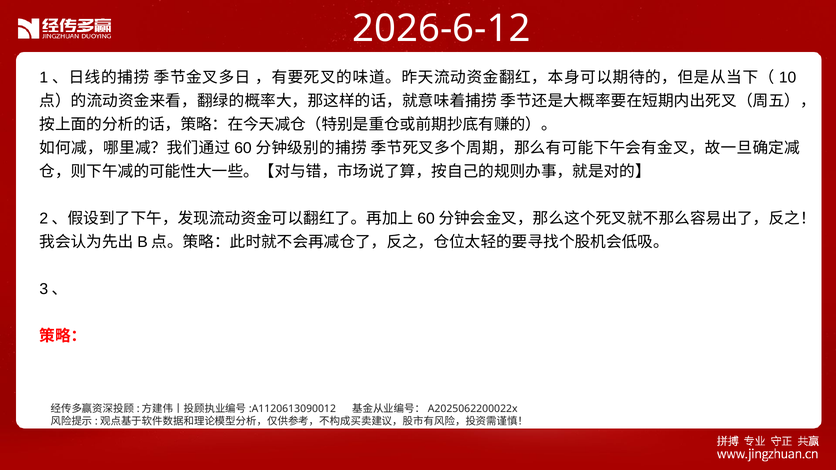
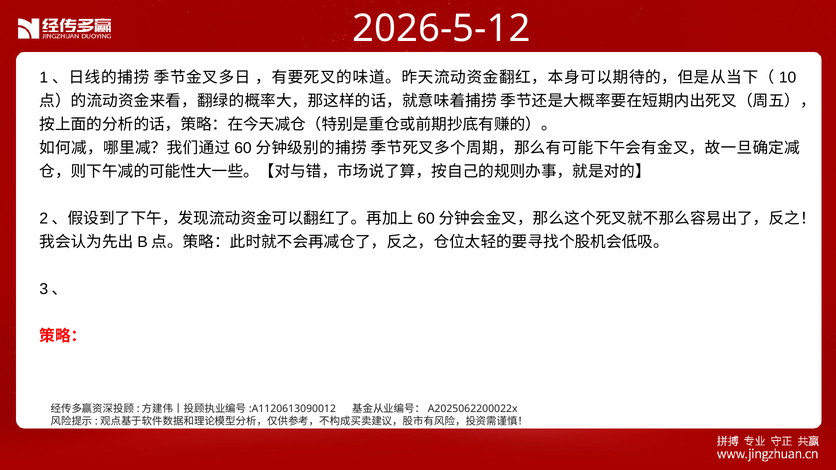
2026-6-12: 2026-6-12 -> 2026-5-12 (441, 29)
